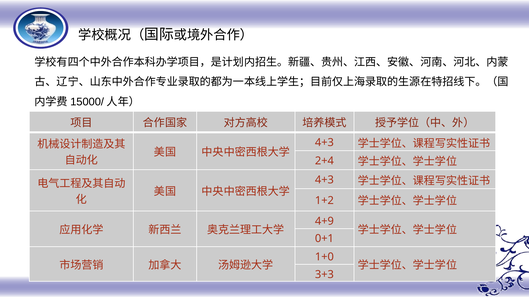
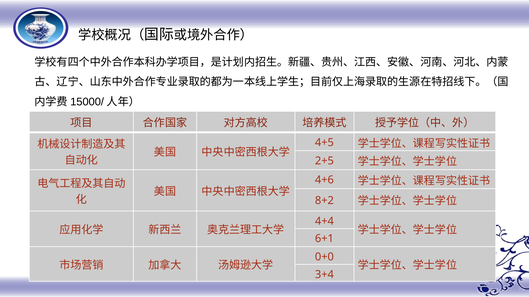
4+3: 4+3 -> 4+5 (324, 143)
2+4: 2+4 -> 2+5 (324, 161)
4+3: 4+3 -> 4+6 (324, 180)
1+2: 1+2 -> 8+2 (324, 201)
4+9: 4+9 -> 4+4 (324, 222)
0+1: 0+1 -> 6+1 (324, 239)
1+0: 1+0 -> 0+0 (324, 257)
3+3: 3+3 -> 3+4 (324, 275)
